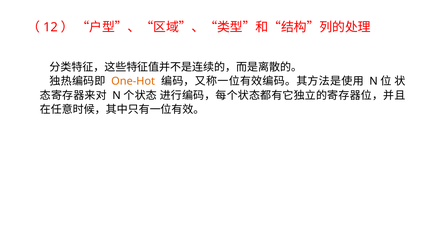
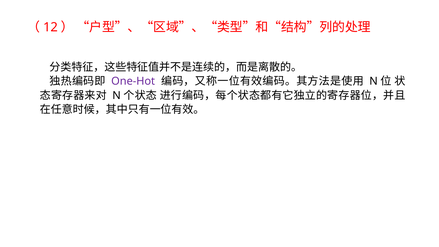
One-Hot colour: orange -> purple (133, 81)
